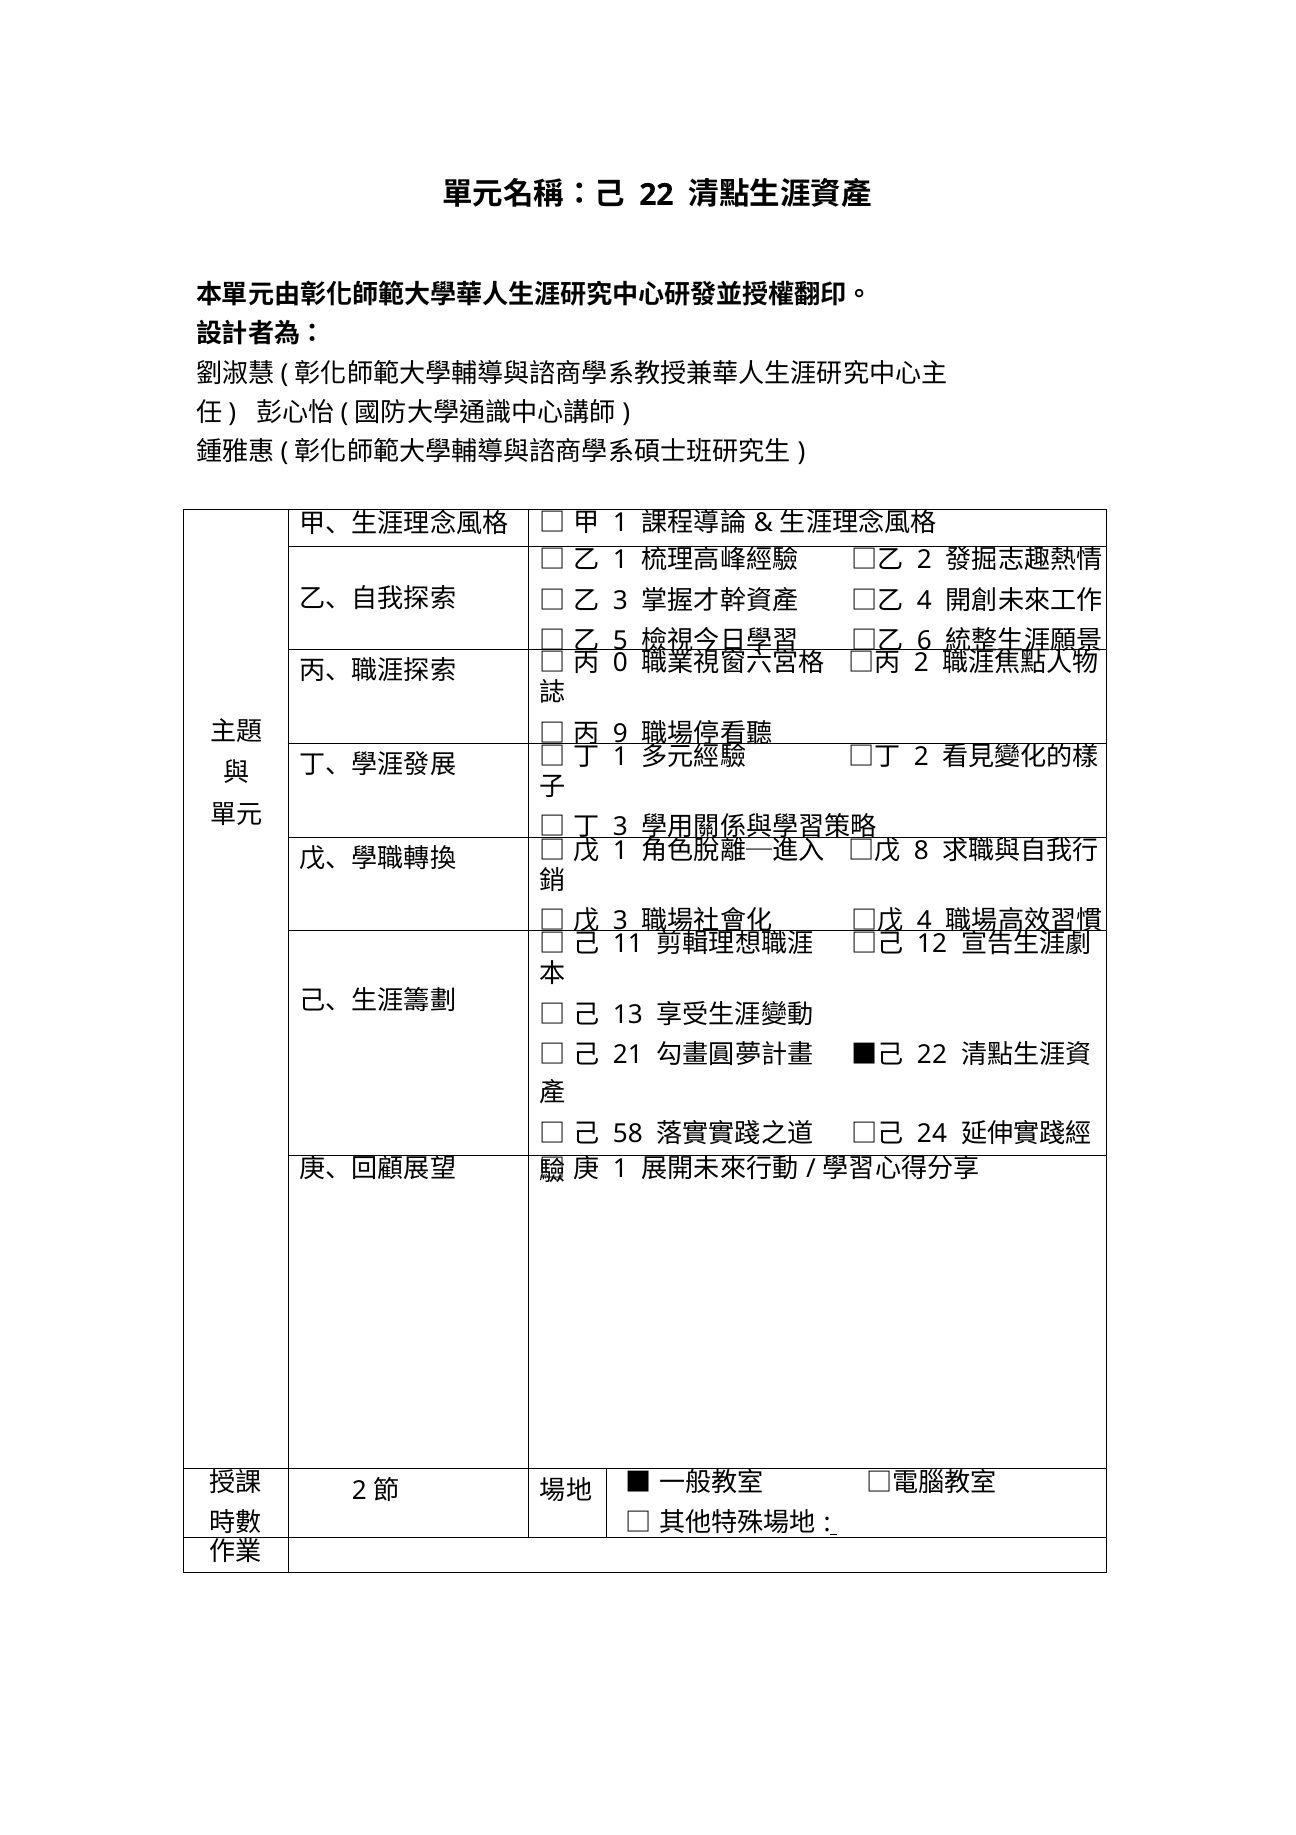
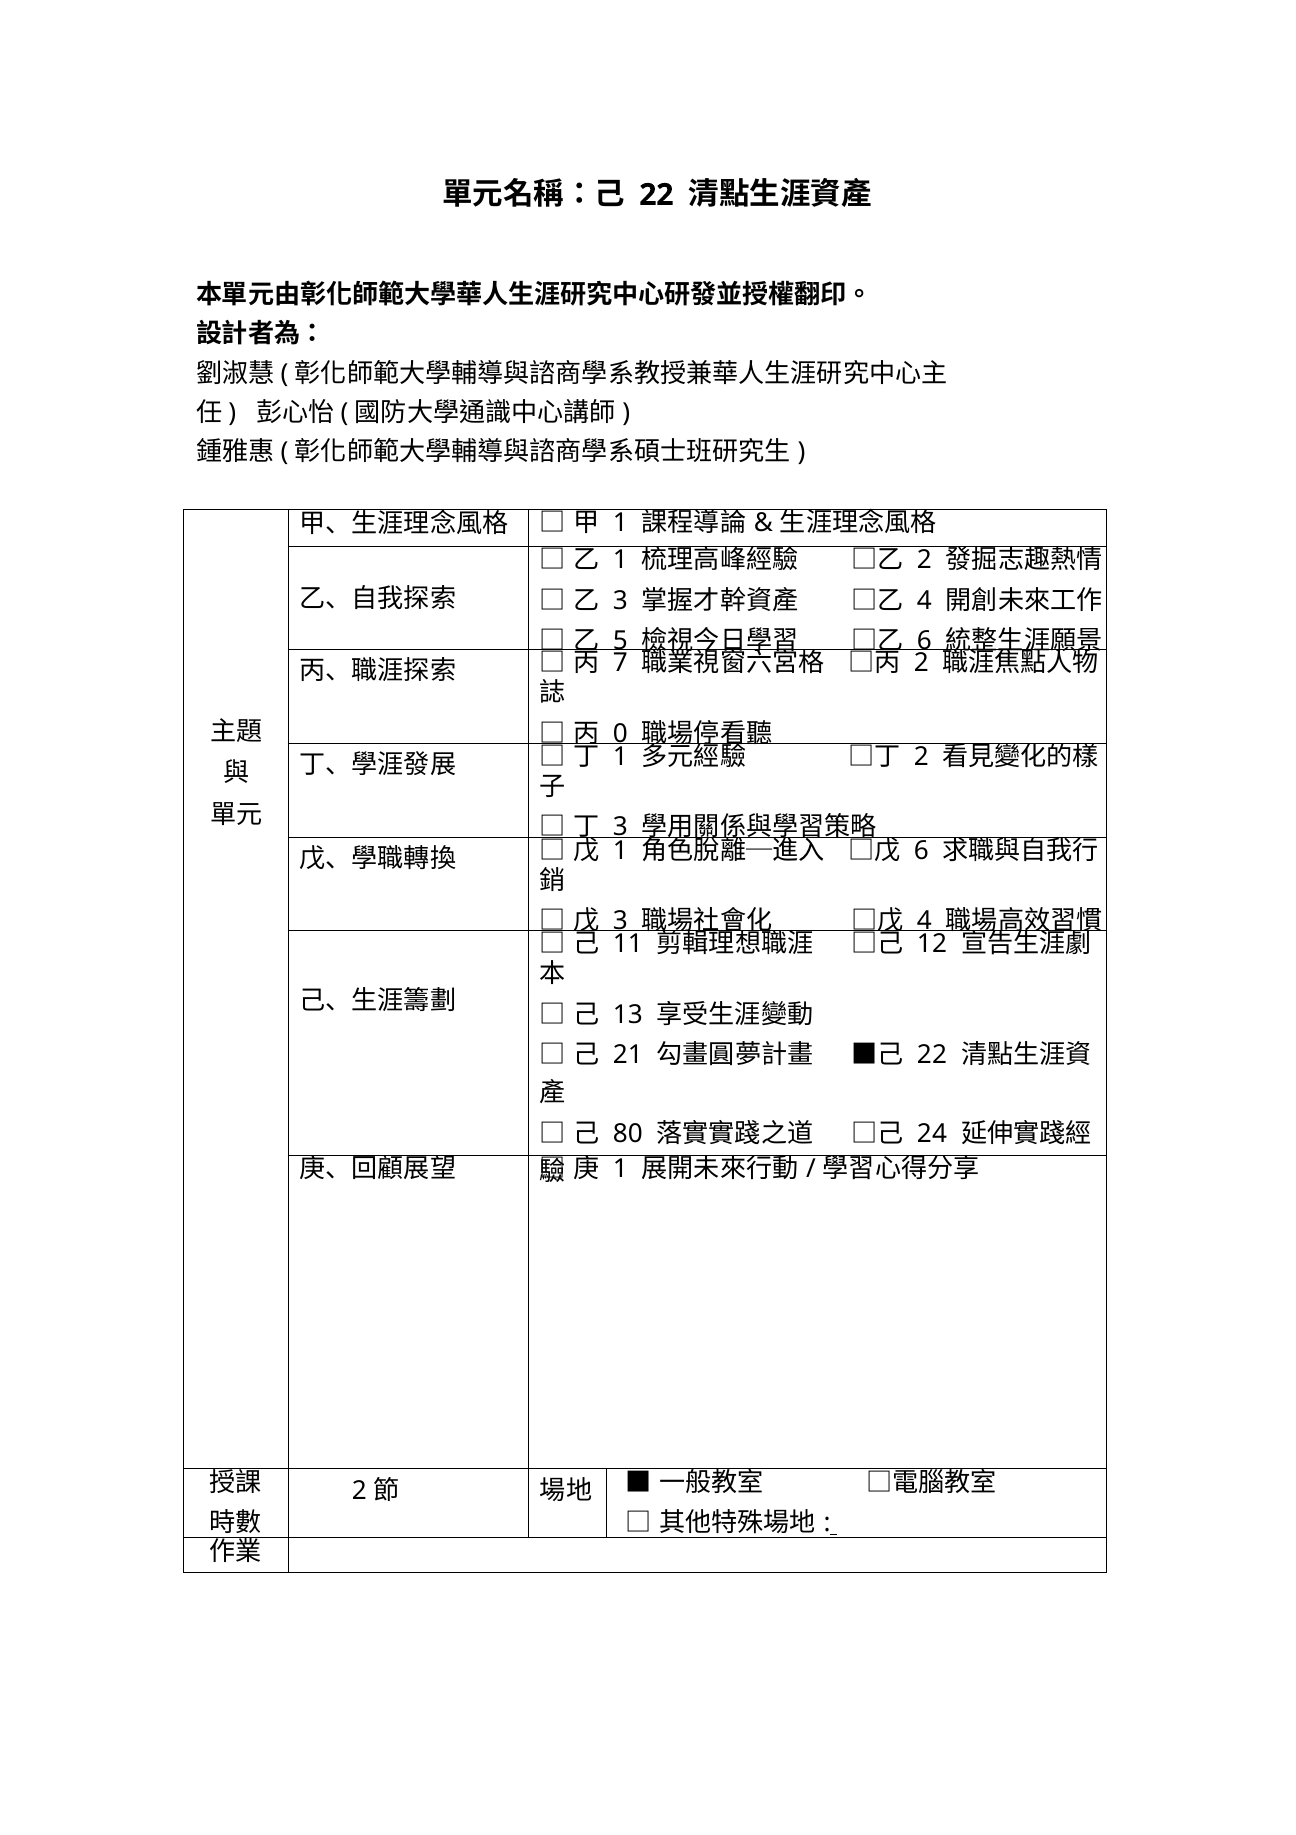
0: 0 -> 7 (620, 663)
9: 9 -> 0 (620, 734)
8: 8 -> 6 (921, 851)
58: 58 -> 80 (628, 1134)
